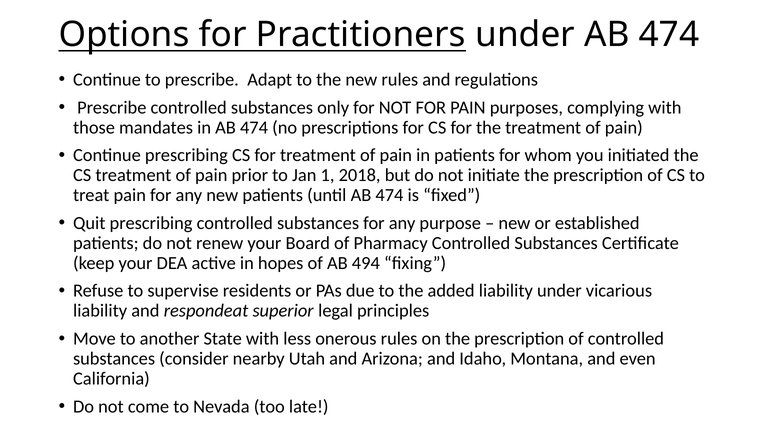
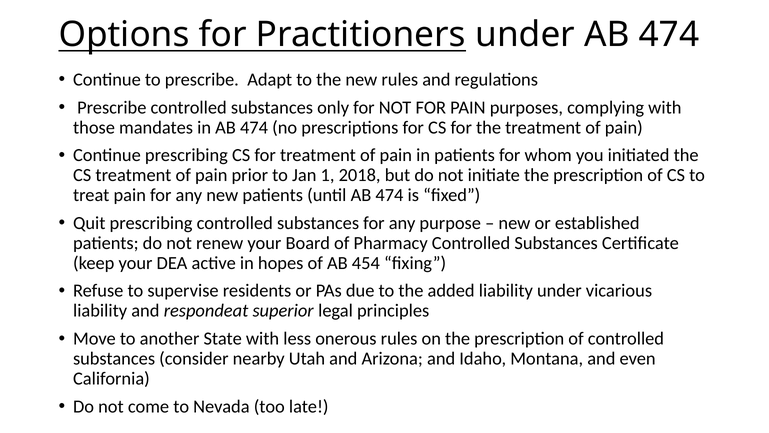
494: 494 -> 454 (366, 263)
